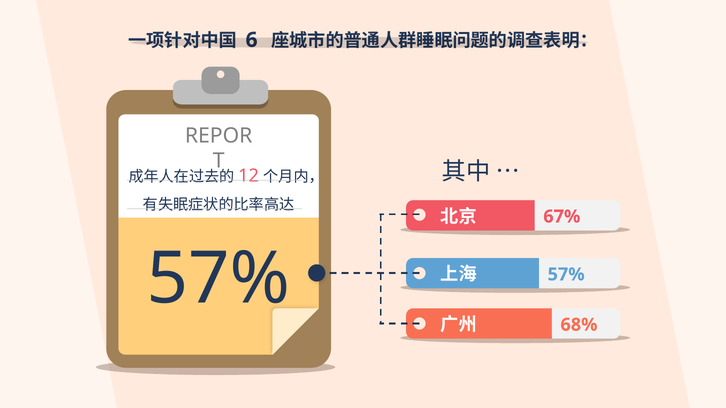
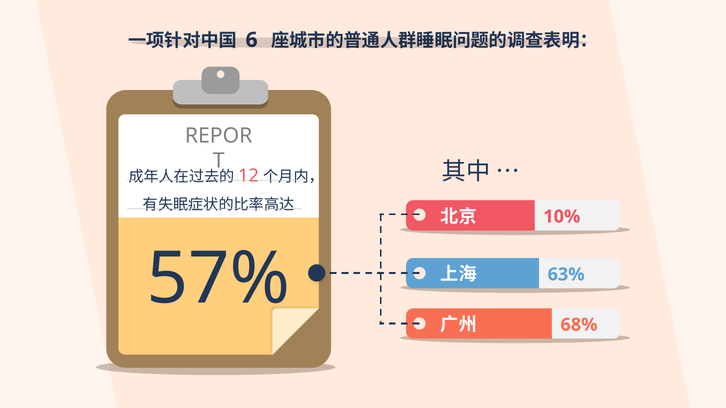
67%: 67% -> 10% (562, 217)
57%: 57% -> 63% (566, 275)
